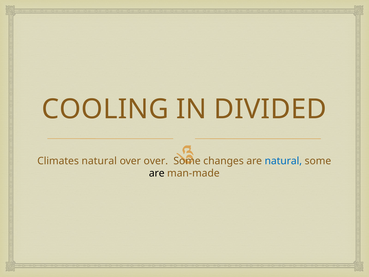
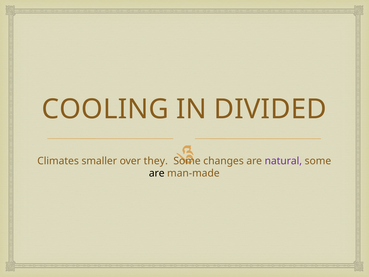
Climates natural: natural -> smaller (99, 161)
over over: over -> they (156, 161)
natural colour: blue -> purple (283, 161)
